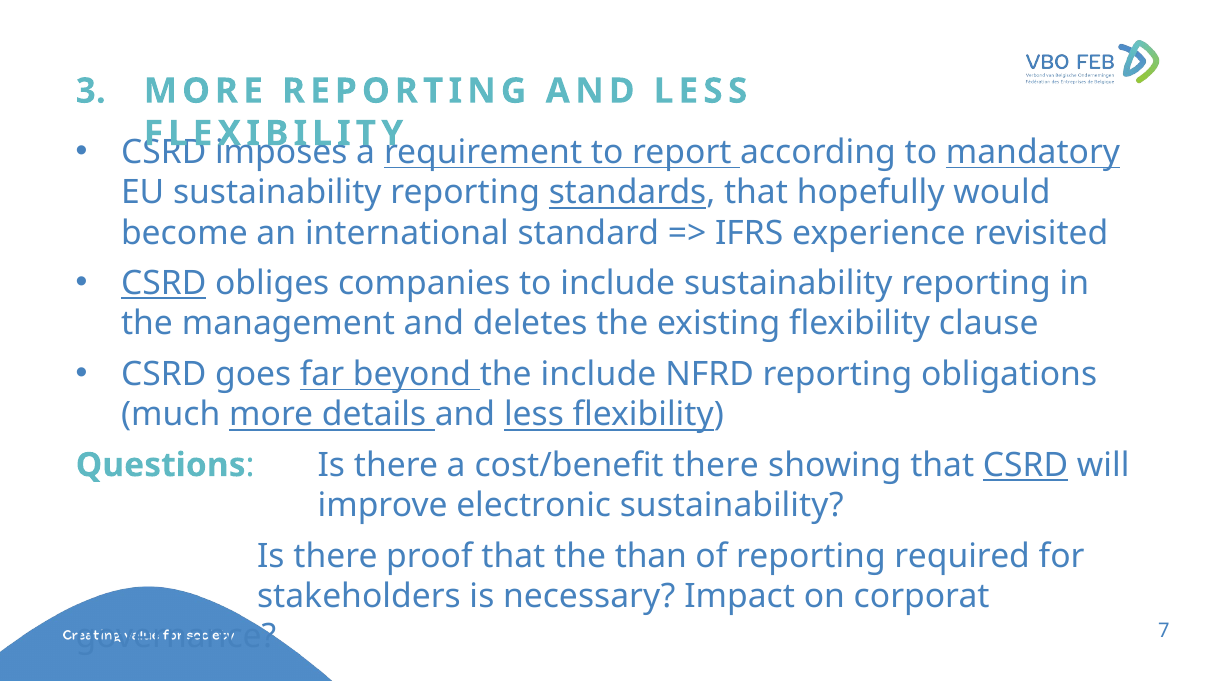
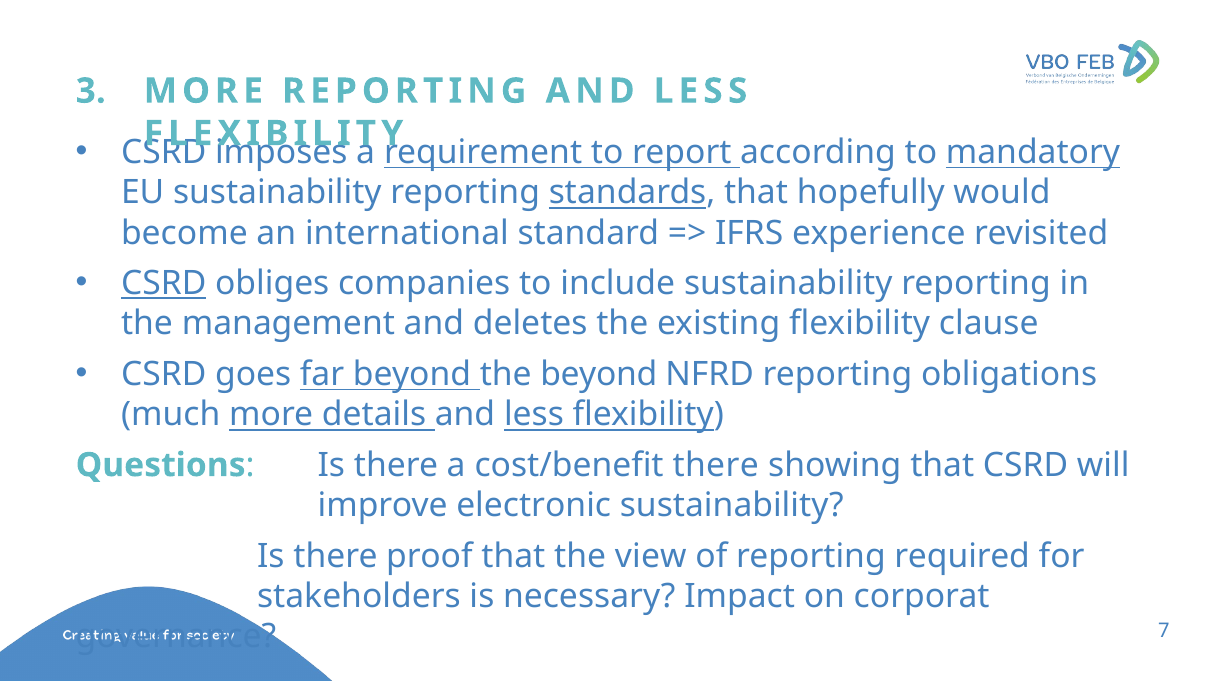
the include: include -> beyond (599, 374)
CSRD underline: present -> none (1026, 465)
than: than -> view (651, 556)
